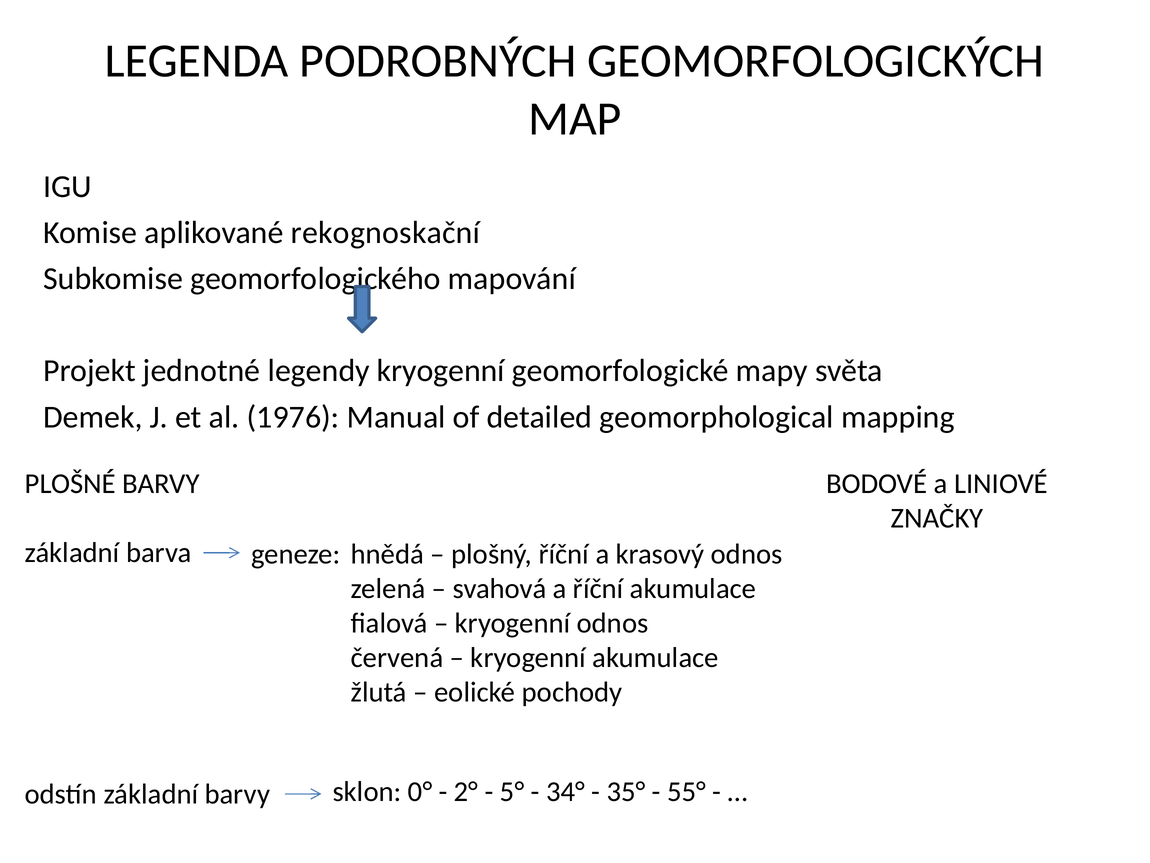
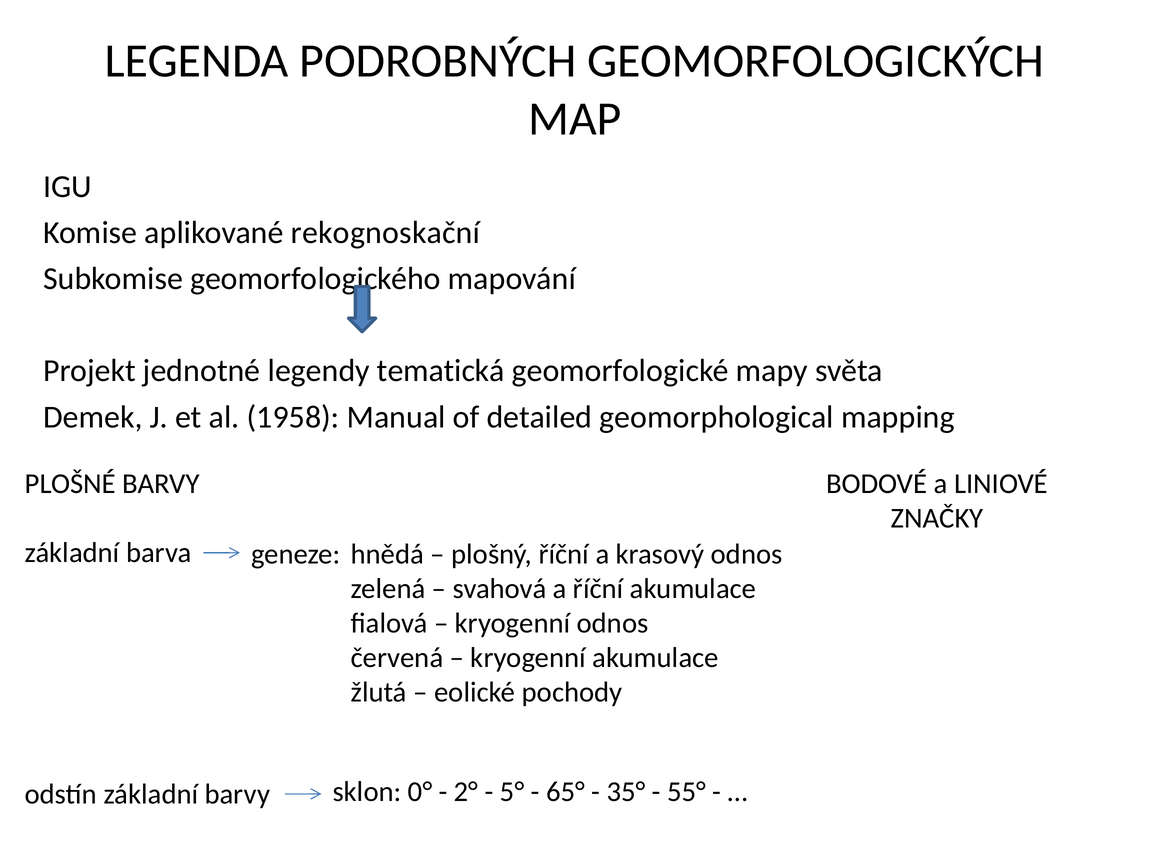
legendy kryogenní: kryogenní -> tematická (441, 371)
1976: 1976 -> 1958 (293, 417)
34°: 34° -> 65° (565, 791)
